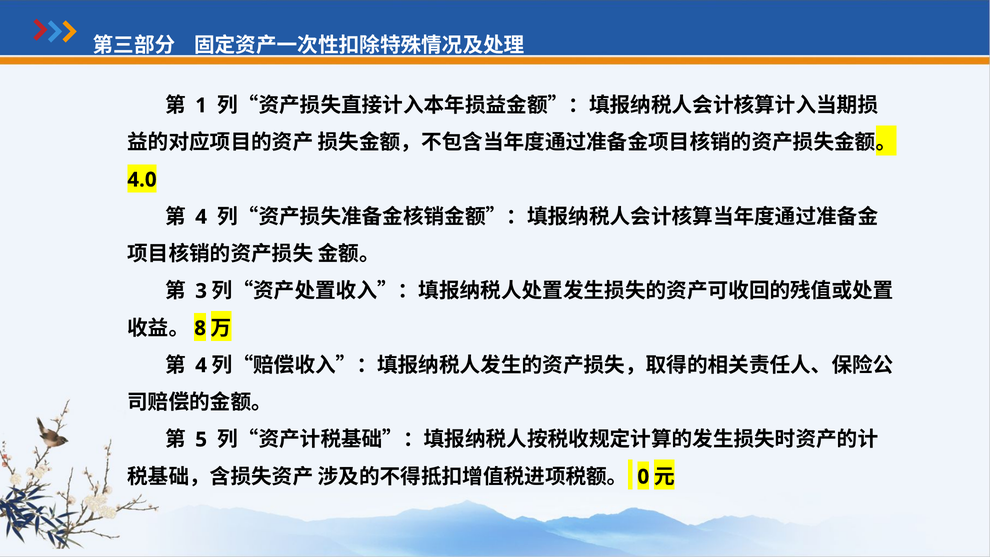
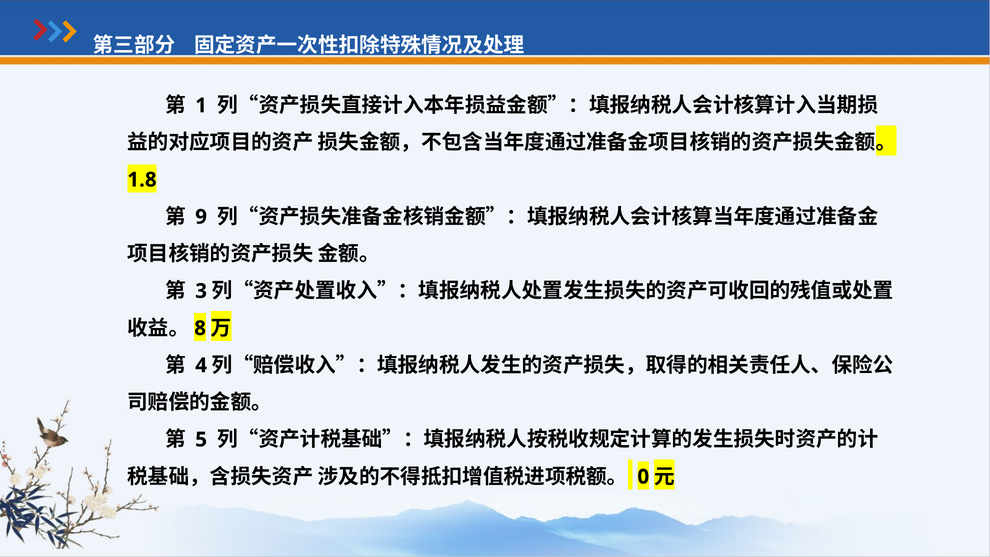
4.0: 4.0 -> 1.8 (142, 180)
4: 4 -> 9 (201, 217)
